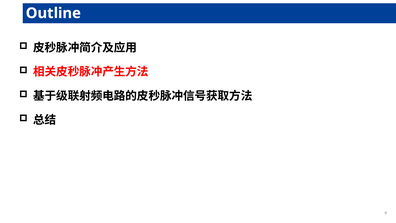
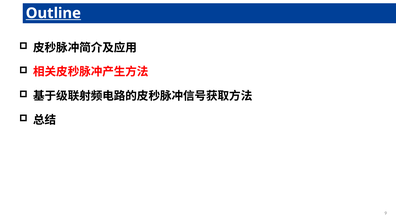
Outline underline: none -> present (53, 13)
